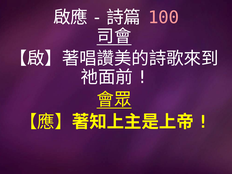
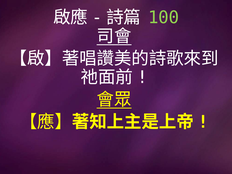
100 colour: pink -> light green (164, 17)
